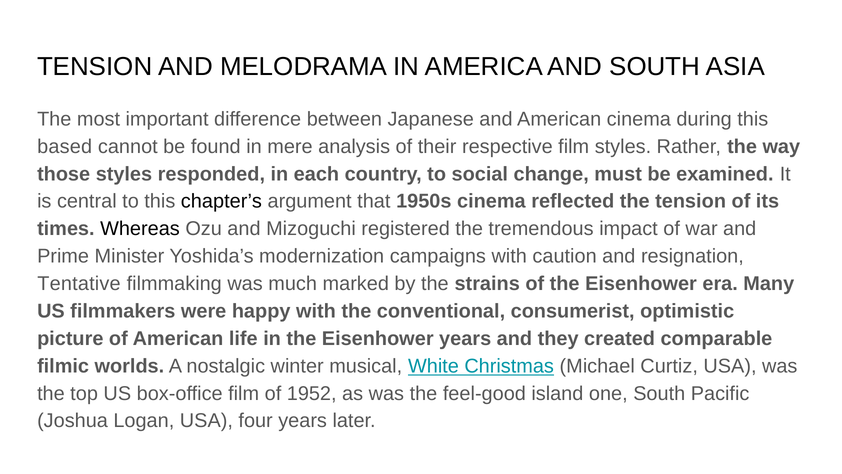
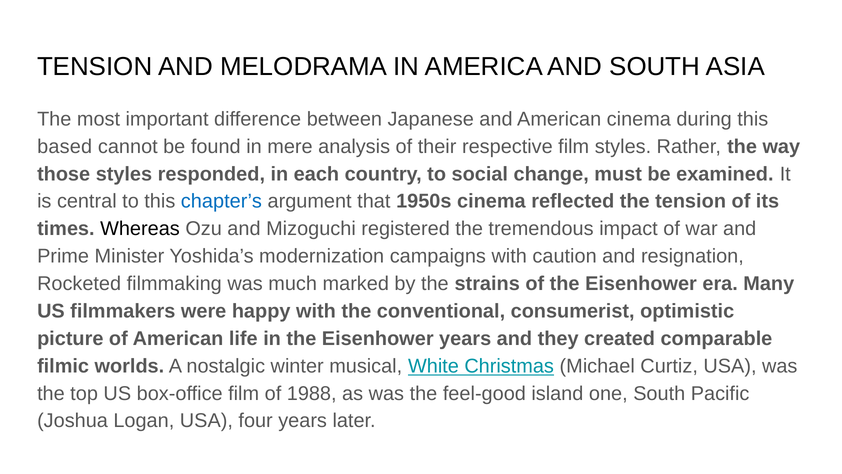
chapter’s colour: black -> blue (221, 201)
Tentative: Tentative -> Rocketed (79, 283)
1952: 1952 -> 1988 (312, 393)
